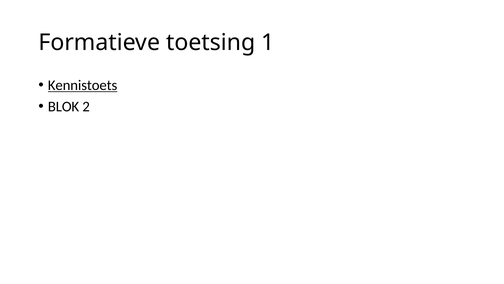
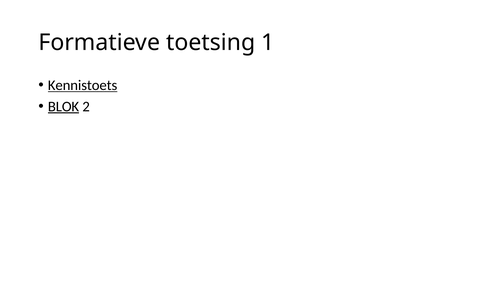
BLOK underline: none -> present (63, 106)
